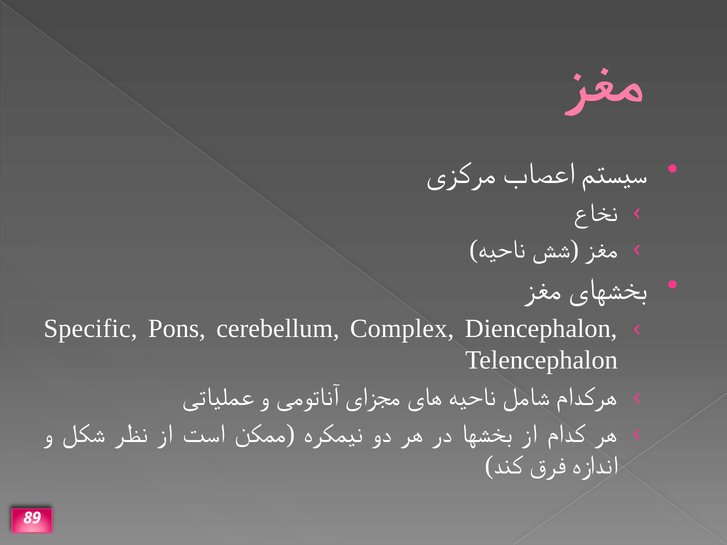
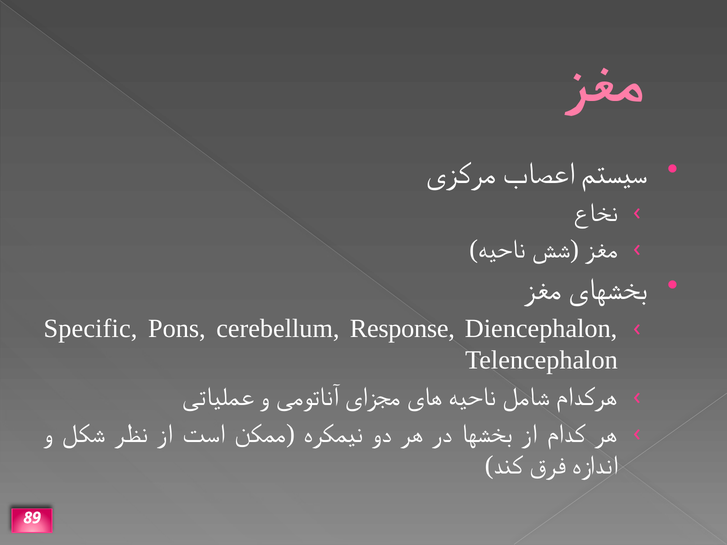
Complex: Complex -> Response (402, 329)
